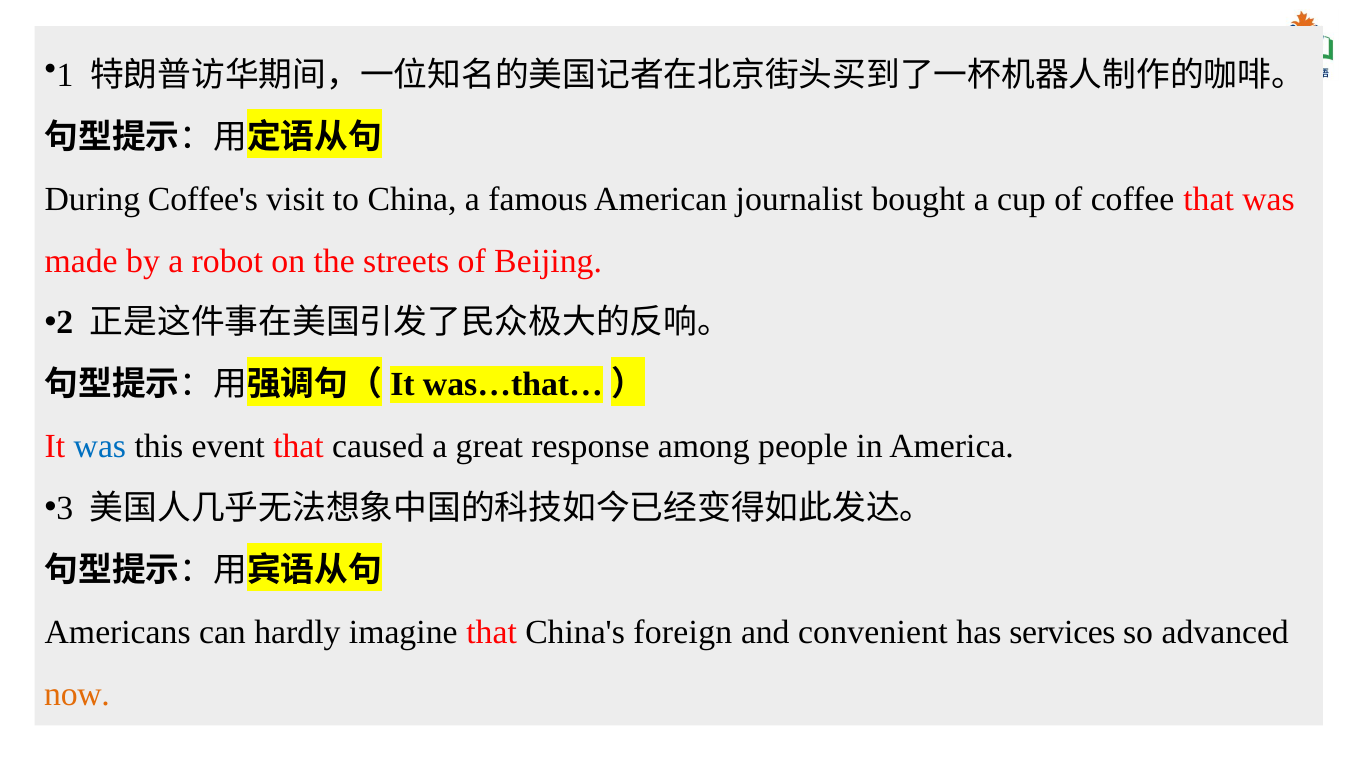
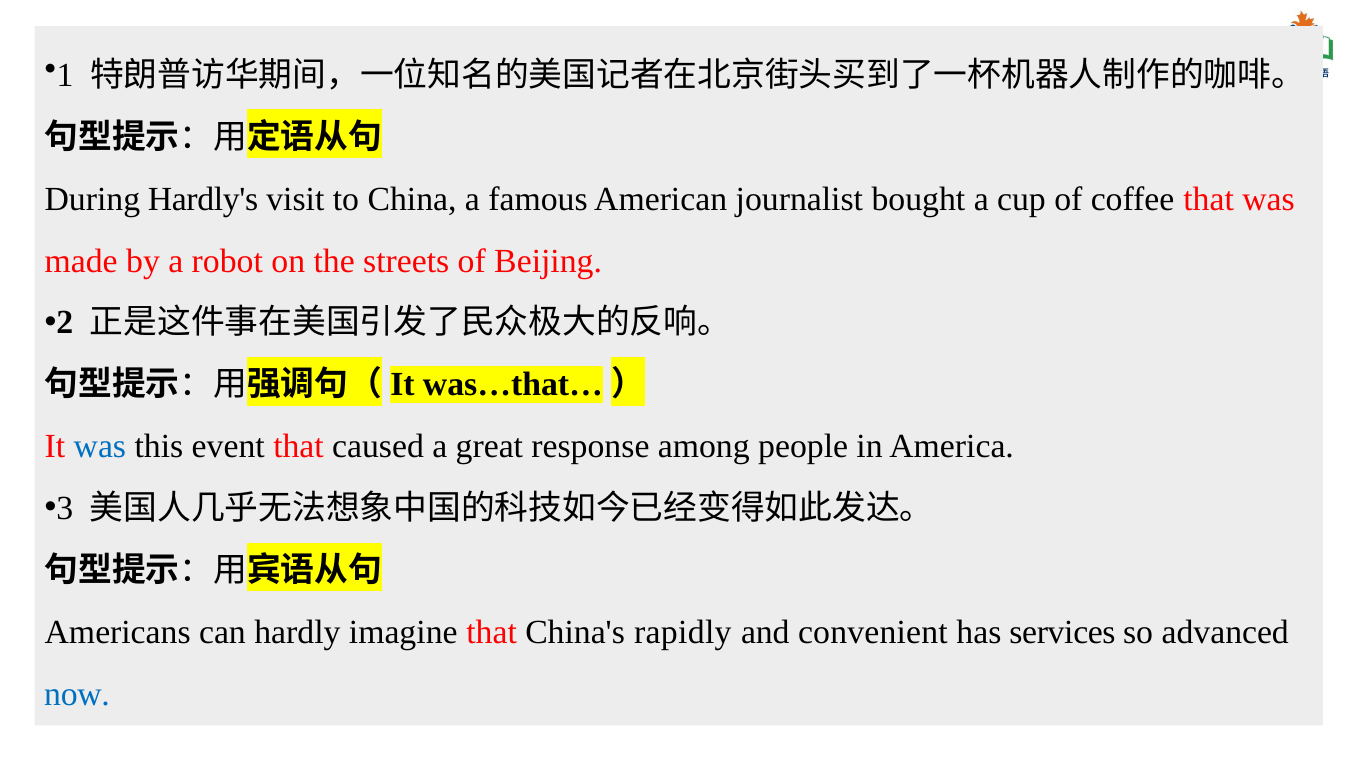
Coffee's: Coffee's -> Hardly's (203, 199)
foreign: foreign -> rapidly (683, 633)
now colour: orange -> blue (77, 695)
